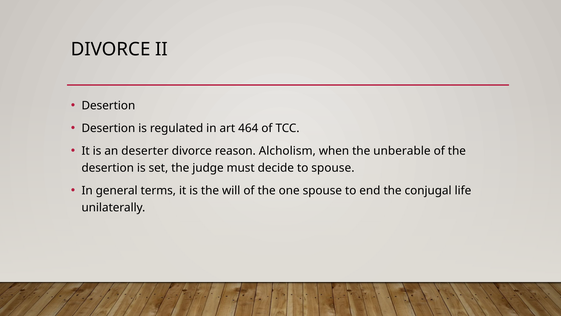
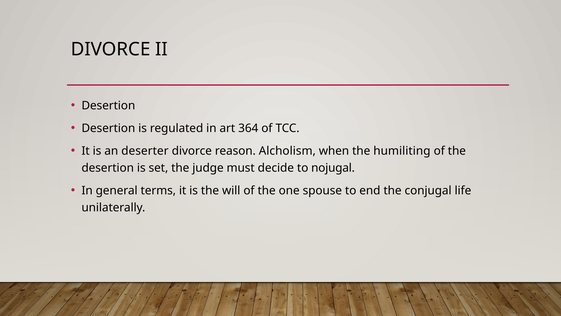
464: 464 -> 364 (248, 128)
unberable: unberable -> humiliting (402, 151)
to spouse: spouse -> nojugal (333, 168)
